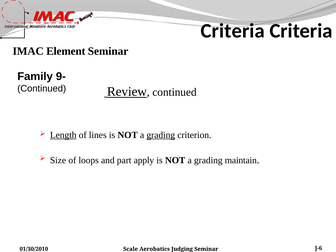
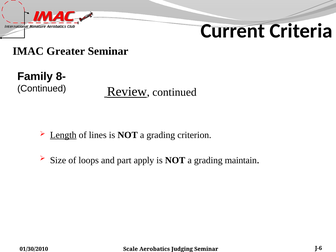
Criteria: Criteria -> Current (233, 31)
Element: Element -> Greater (66, 51)
9-: 9- -> 8- (61, 76)
grading underline: present -> none (161, 135)
